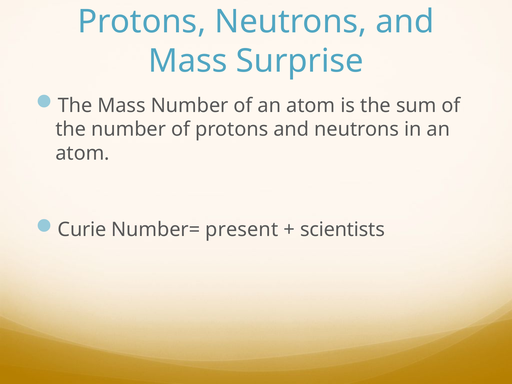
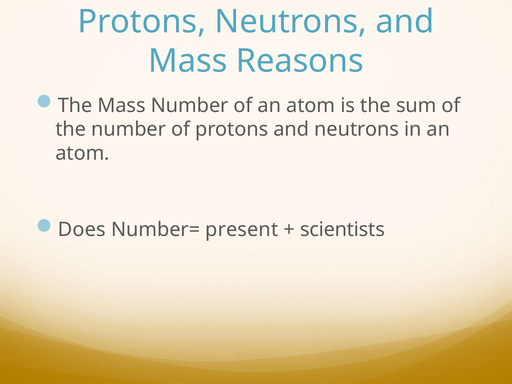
Surprise: Surprise -> Reasons (300, 61)
Curie: Curie -> Does (82, 230)
